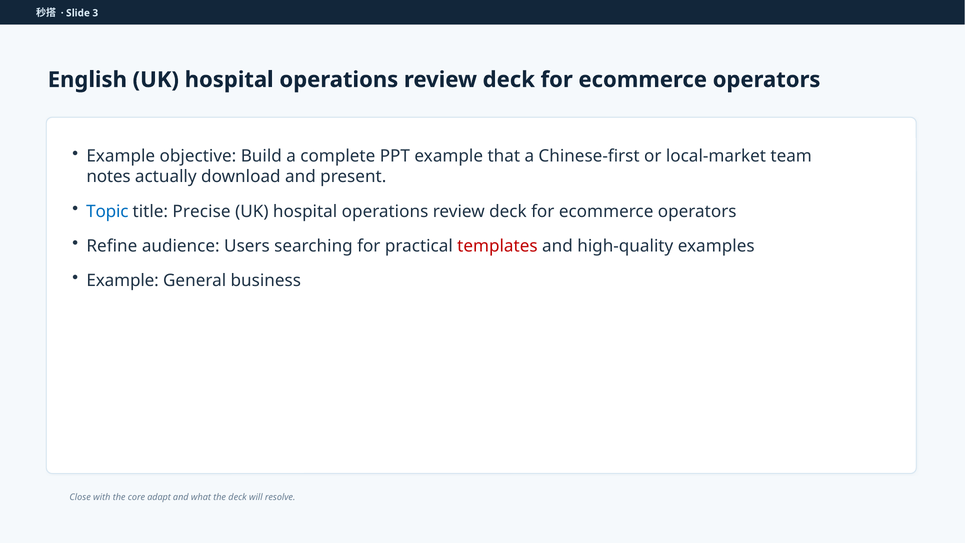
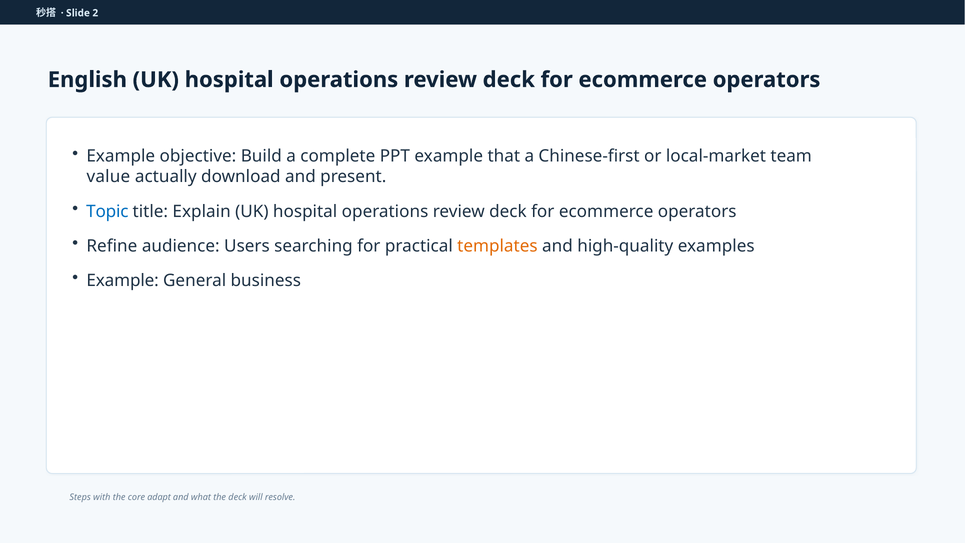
3: 3 -> 2 (95, 13)
notes: notes -> value (108, 177)
Precise: Precise -> Explain (202, 211)
templates colour: red -> orange (497, 246)
Close: Close -> Steps (80, 497)
